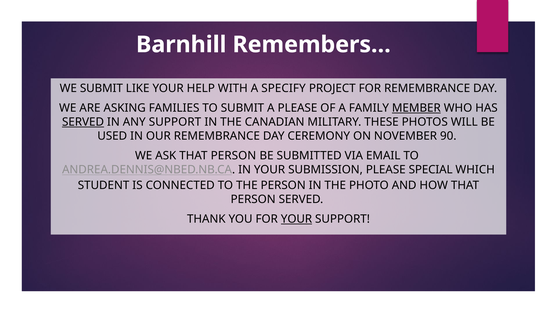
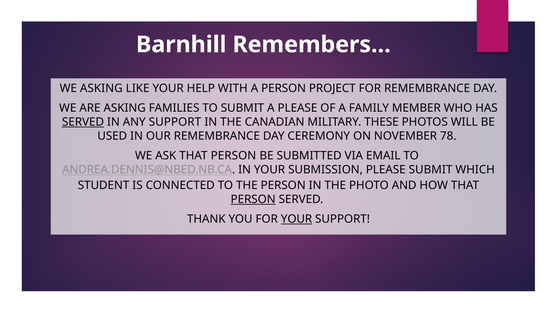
WE SUBMIT: SUBMIT -> ASKING (101, 88)
A SPECIFY: SPECIFY -> PERSON (284, 88)
MEMBER underline: present -> none (416, 108)
90: 90 -> 78 (448, 136)
PLEASE SPECIAL: SPECIAL -> SUBMIT (431, 170)
PERSON underline: none -> present (253, 200)
